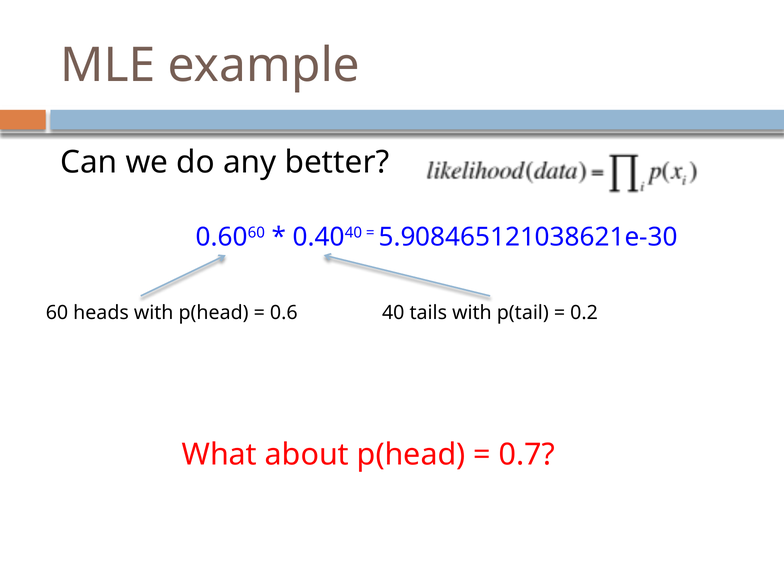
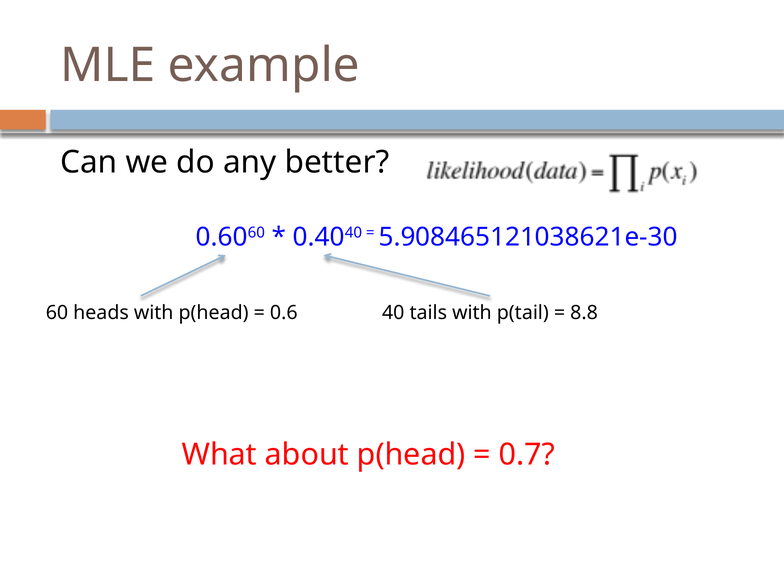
0.2: 0.2 -> 8.8 (584, 313)
